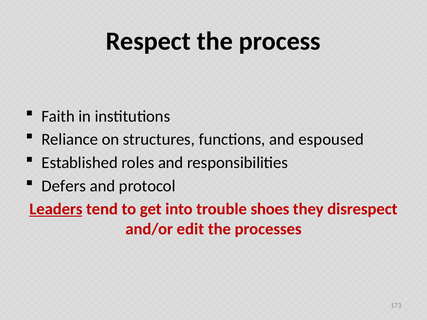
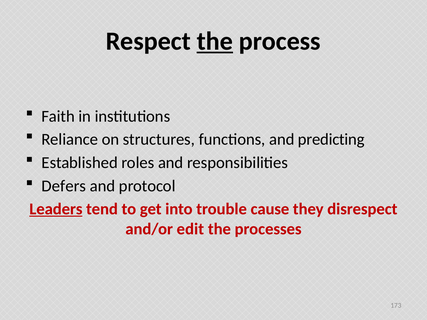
the underline: none -> present (215, 41)
espoused: espoused -> predicting (331, 140)
shoes: shoes -> cause (270, 209)
